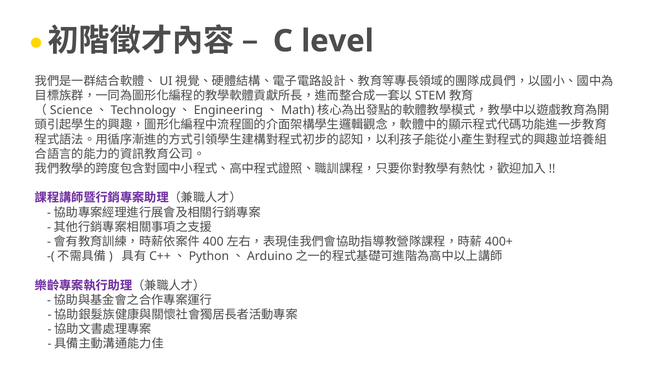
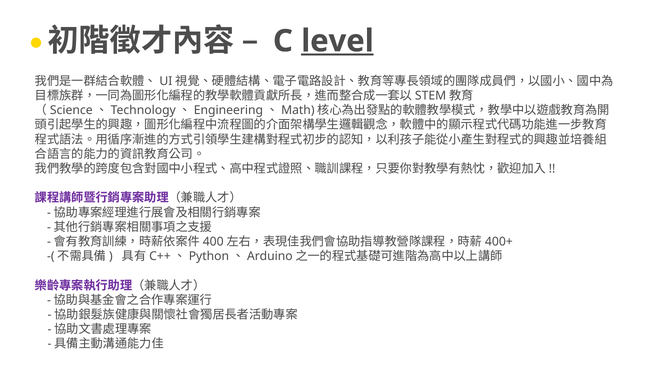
level underline: none -> present (337, 41)
